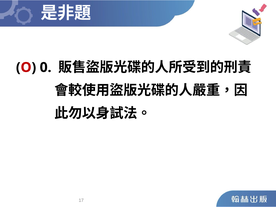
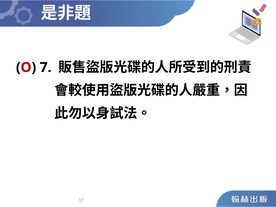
0: 0 -> 7 (46, 67)
